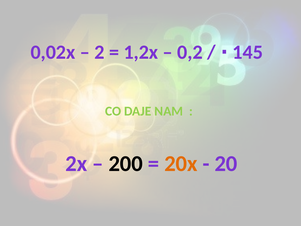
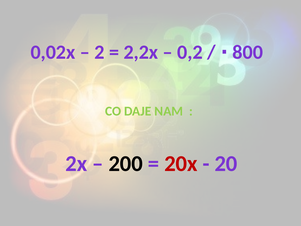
1,2x: 1,2x -> 2,2x (141, 52)
145: 145 -> 800 (248, 52)
20x colour: orange -> red (181, 164)
